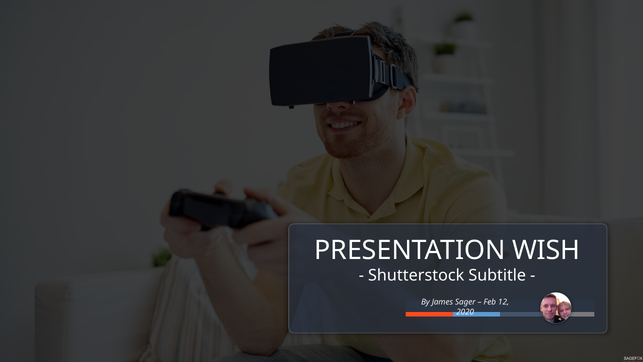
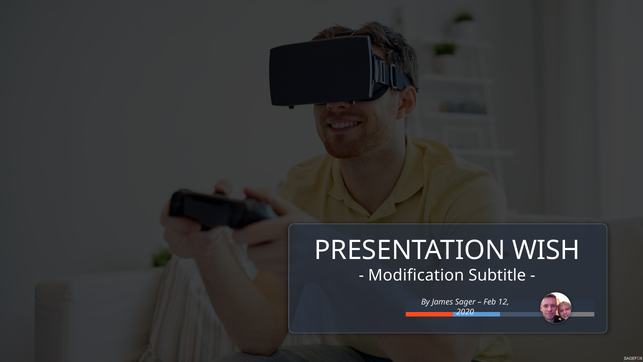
Shutterstock: Shutterstock -> Modification (416, 275)
